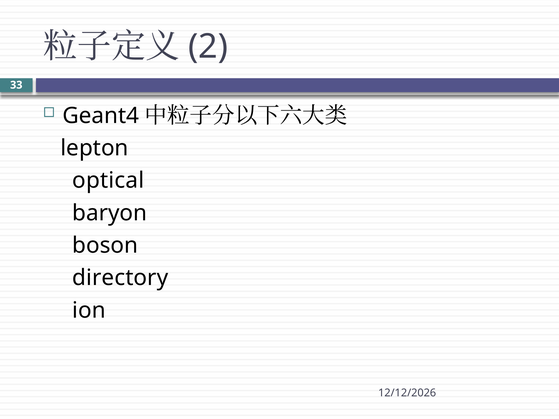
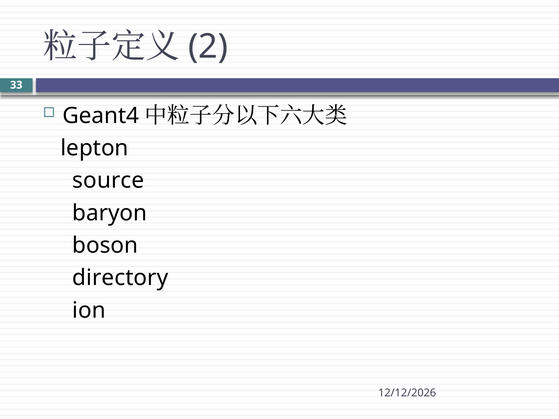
optical: optical -> source (108, 181)
